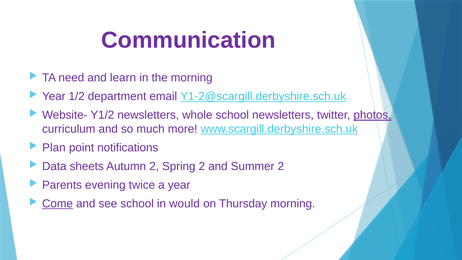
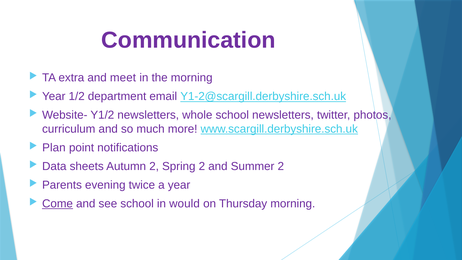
need: need -> extra (71, 78)
learn: learn -> meet (123, 78)
photos underline: present -> none (372, 115)
